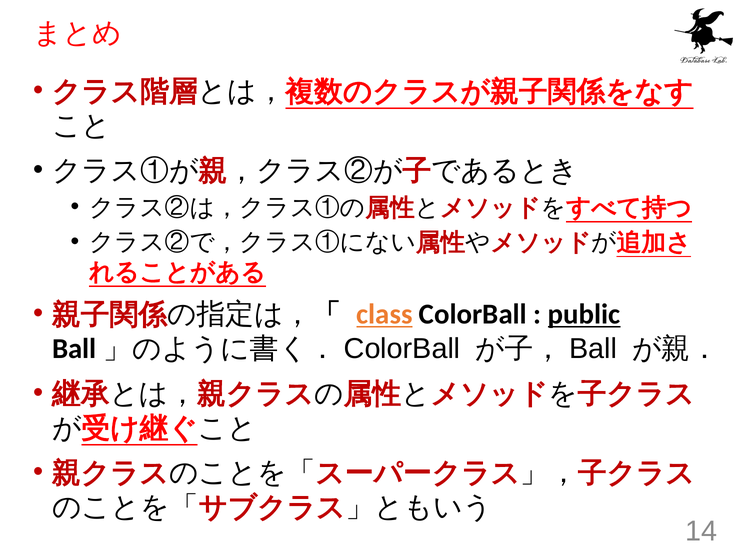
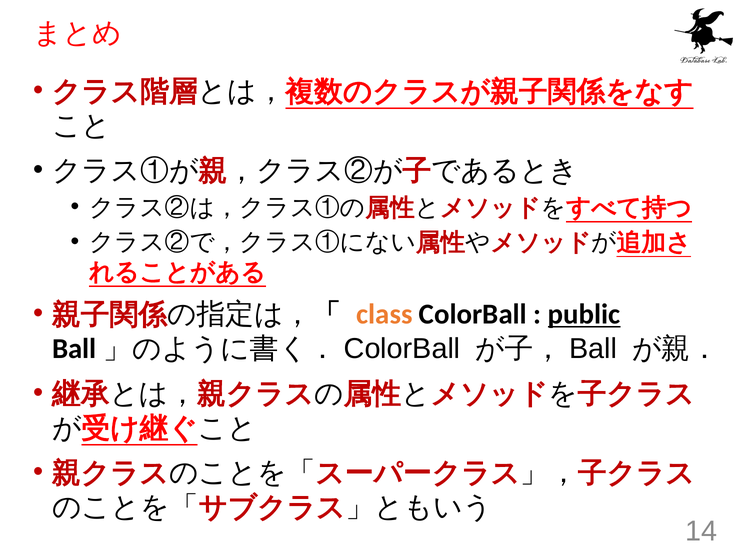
class underline: present -> none (384, 315)
